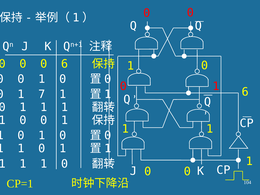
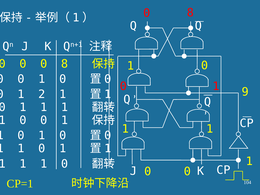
0: 0 -> 8 (190, 13)
0 0 6: 6 -> 8 (65, 64)
1 6: 6 -> 9 (245, 92)
7: 7 -> 2 (42, 94)
